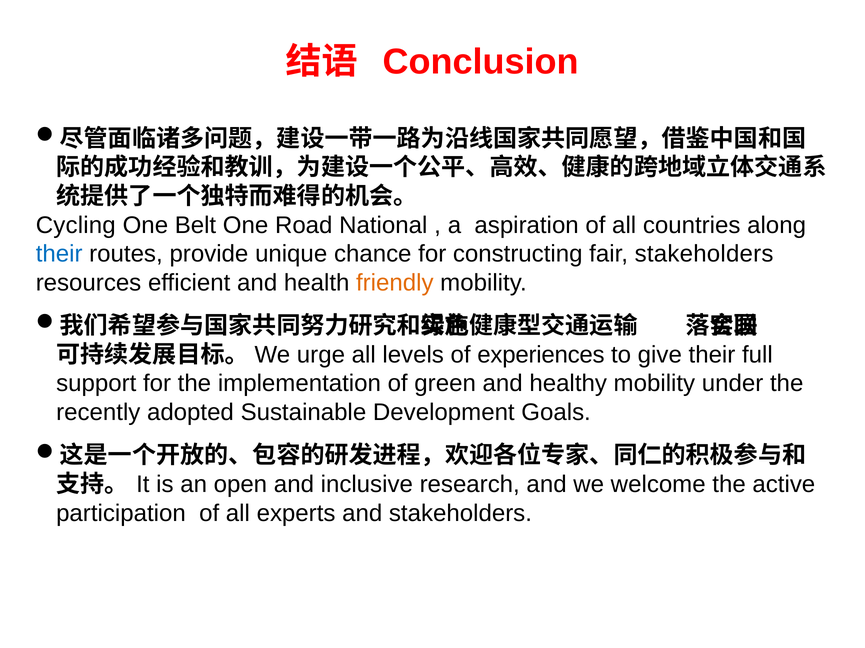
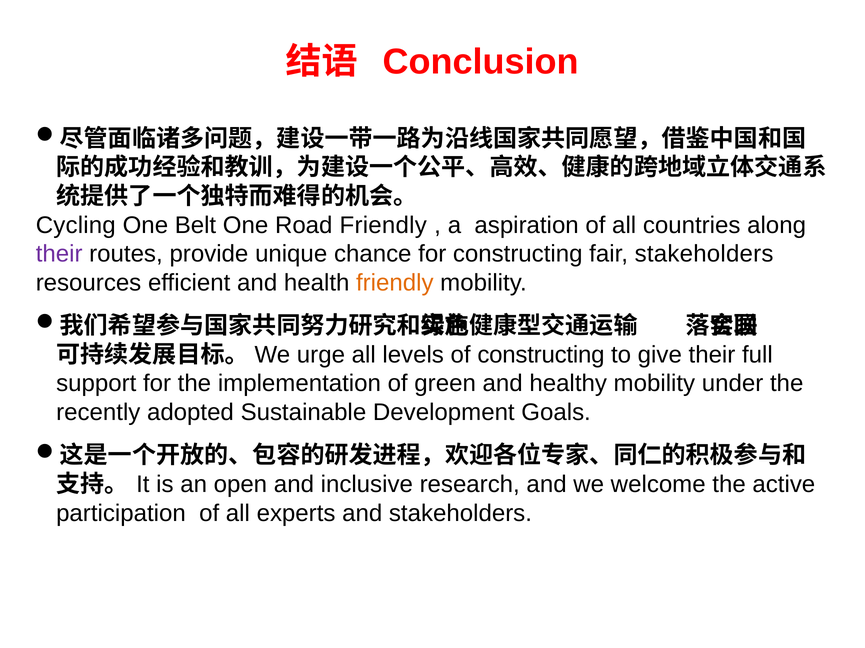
Road National: National -> Friendly (383, 225)
their colour: blue -> purple (59, 254)
of experiences: experiences -> constructing (541, 355)
